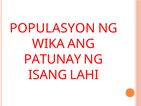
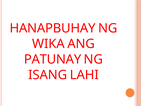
POPULASYON: POPULASYON -> HANAPBUHAY (53, 28)
